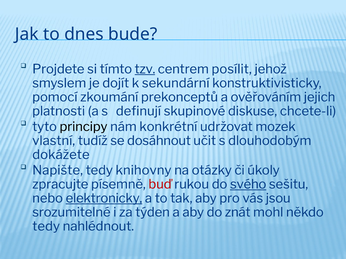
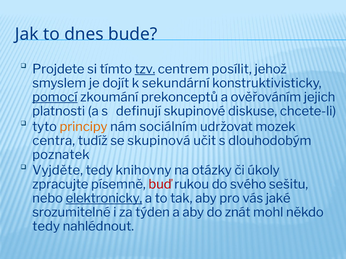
pomocí underline: none -> present (55, 97)
principy colour: black -> orange (84, 127)
konkrétní: konkrétní -> sociálním (168, 127)
vlastní: vlastní -> centra (54, 141)
dosáhnout: dosáhnout -> skupinová (159, 141)
dokážete: dokážete -> poznatek (61, 155)
Napište: Napište -> Vyjděte (58, 171)
svého underline: present -> none (248, 185)
jsou: jsou -> jaké (278, 199)
